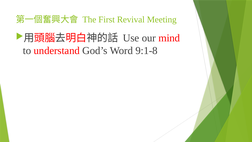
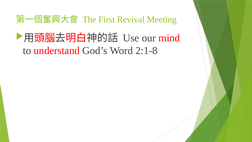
9:1-8: 9:1-8 -> 2:1-8 (147, 50)
